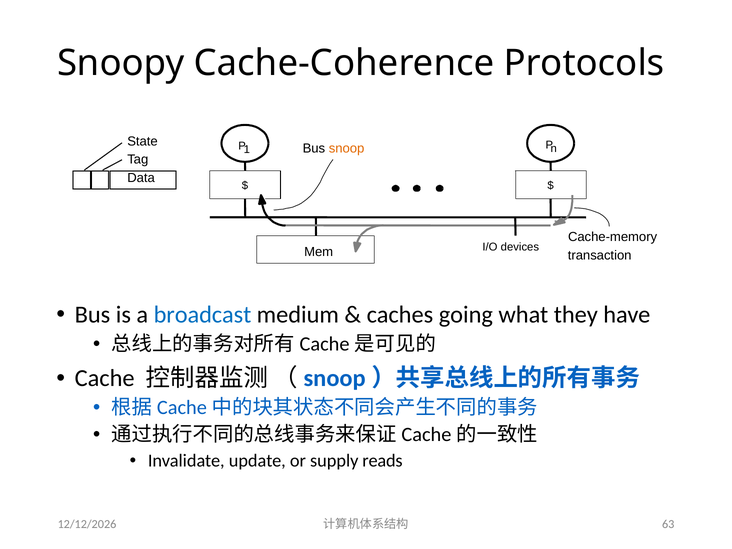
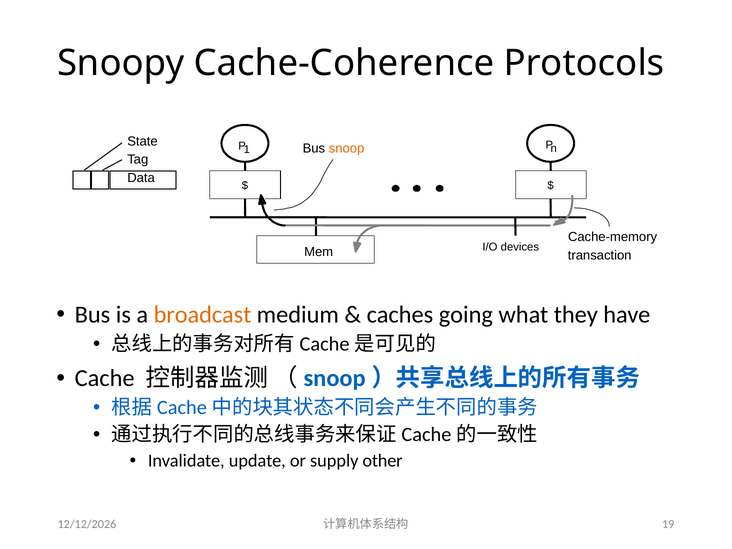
broadcast colour: blue -> orange (202, 315)
reads: reads -> other (382, 461)
63: 63 -> 19 (668, 524)
